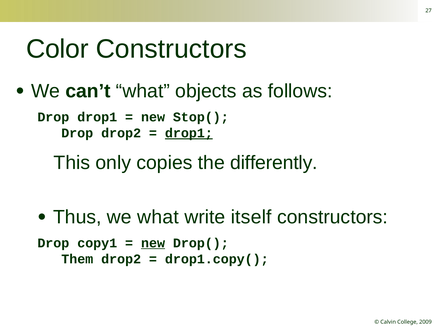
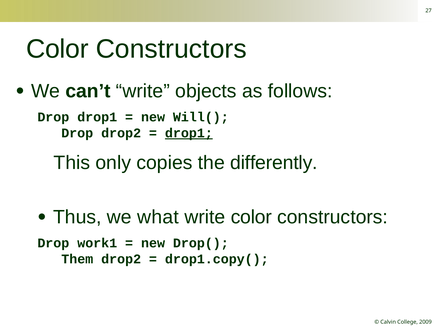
can’t what: what -> write (143, 91)
Stop(: Stop( -> Will( (201, 117)
write itself: itself -> color (251, 217)
copy1: copy1 -> work1 (97, 243)
new underline: present -> none (153, 243)
